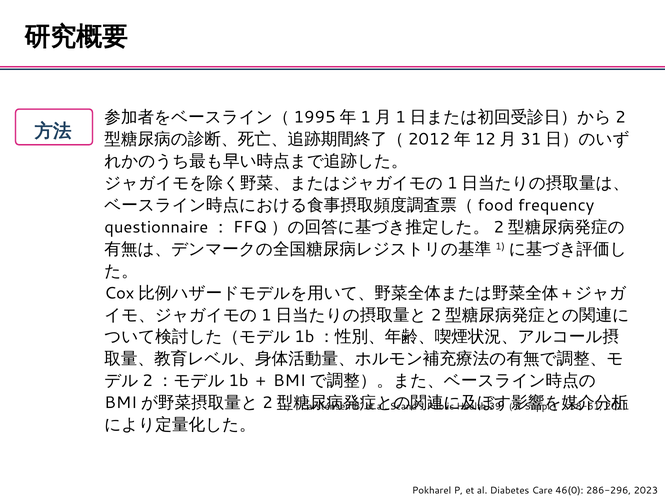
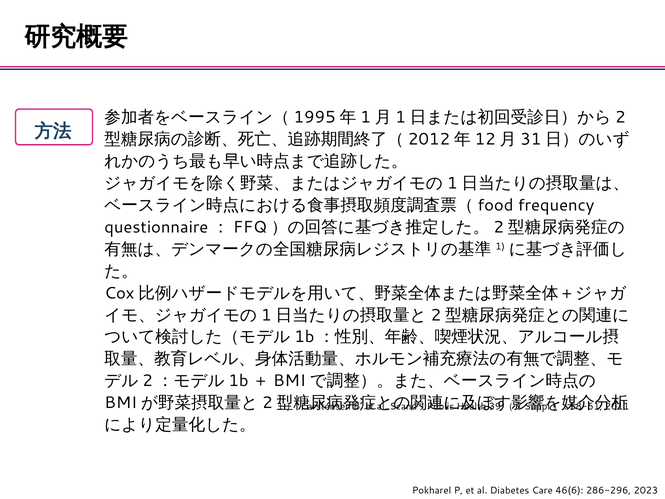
46(0: 46(0 -> 46(6 (569, 490)
